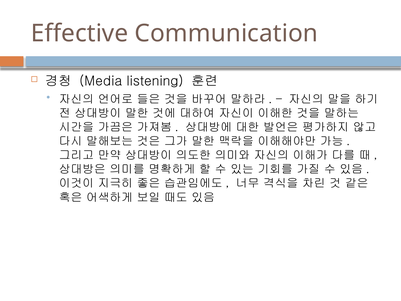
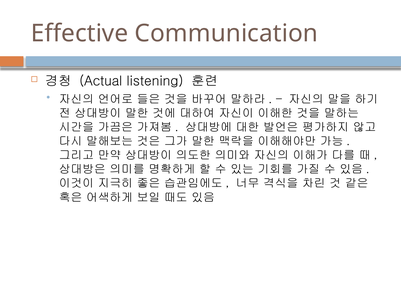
Media: Media -> Actual (101, 81)
